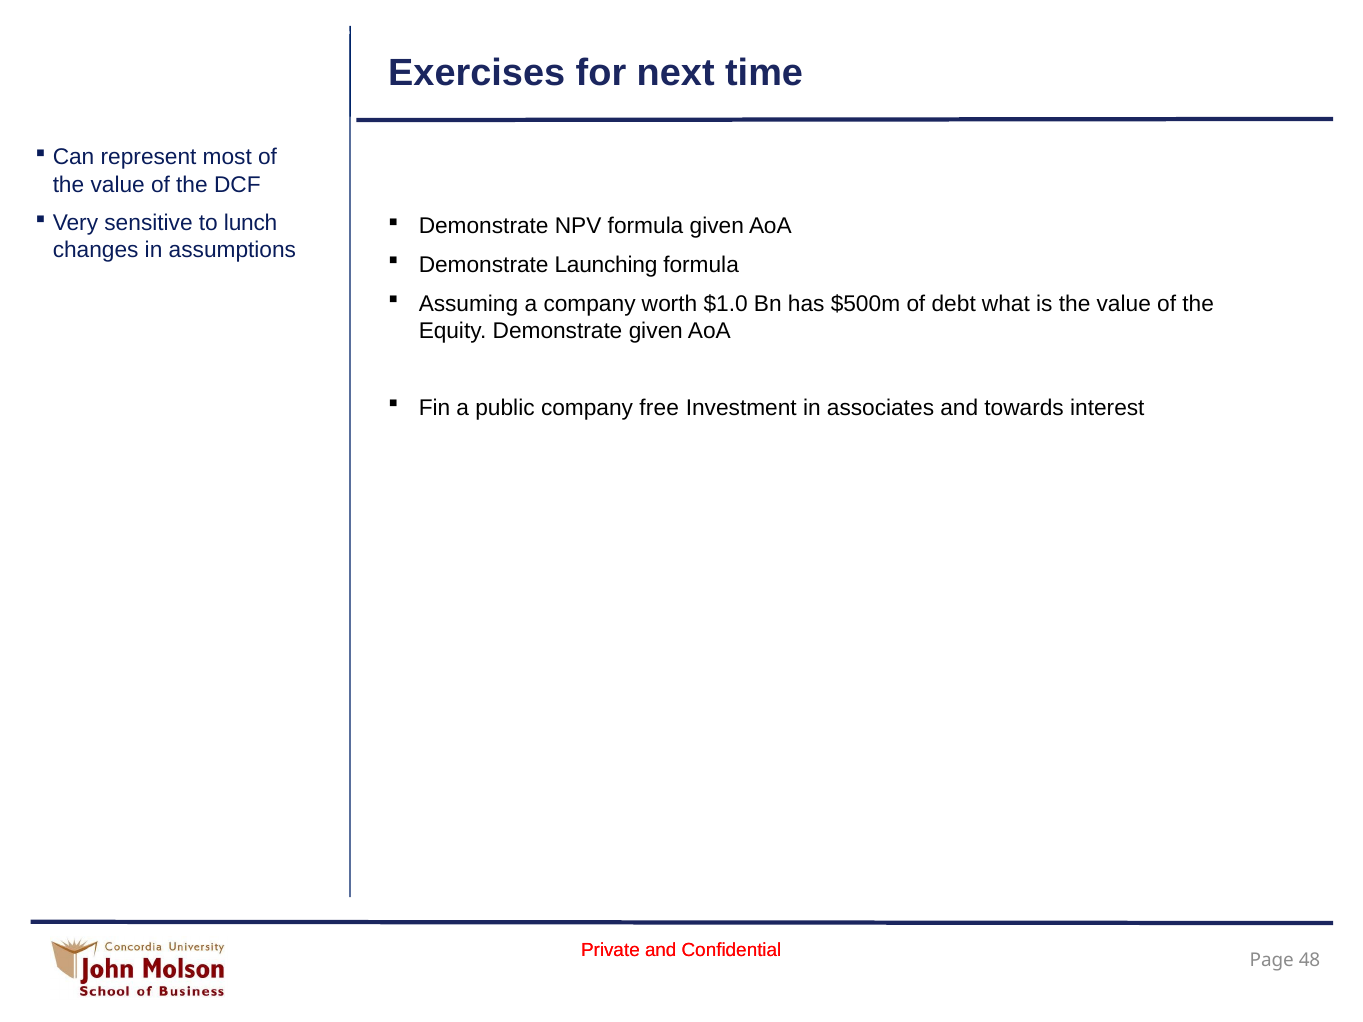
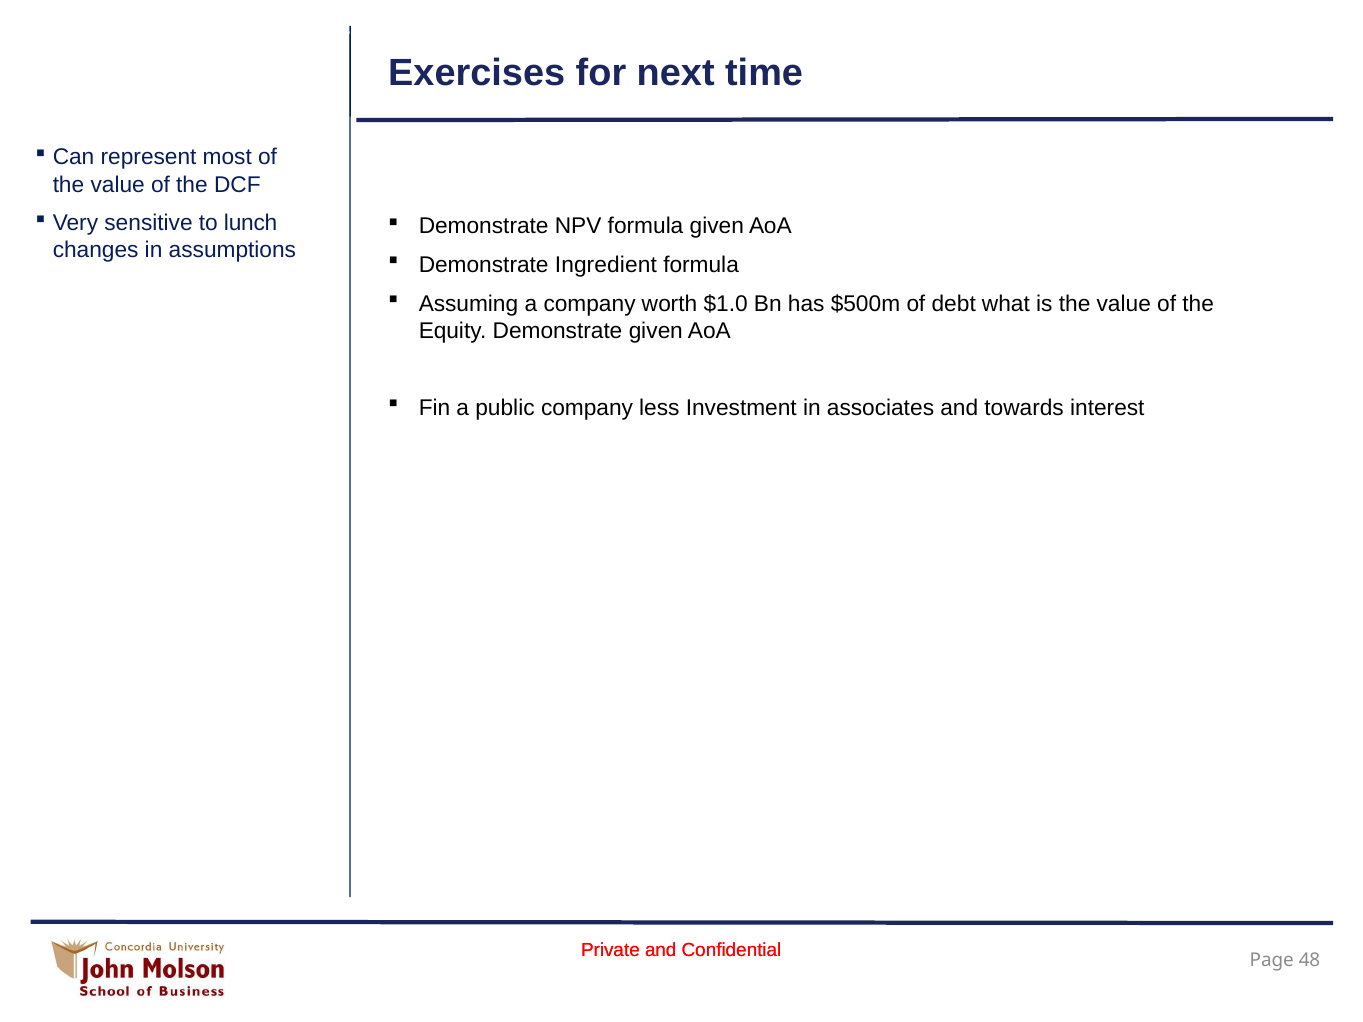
Launching: Launching -> Ingredient (606, 265)
free: free -> less (659, 408)
